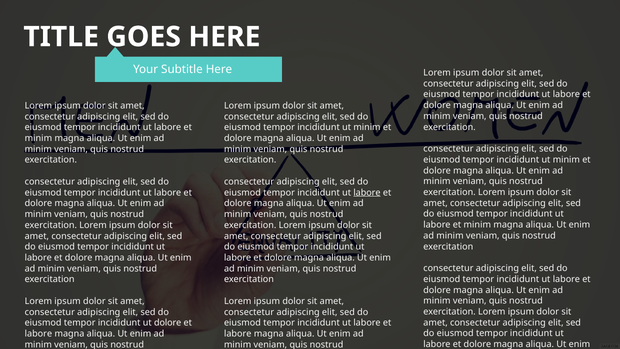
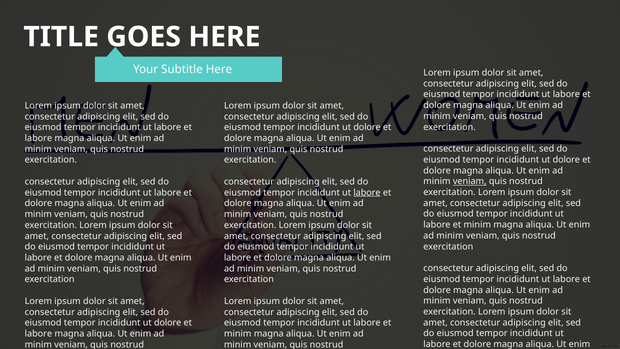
minim: minim -> dolore (367, 127)
minim: minim -> labore (38, 138)
minim: minim -> dolore (566, 160)
veniam underline: none -> present (470, 181)
labore: labore -> minim (238, 334)
